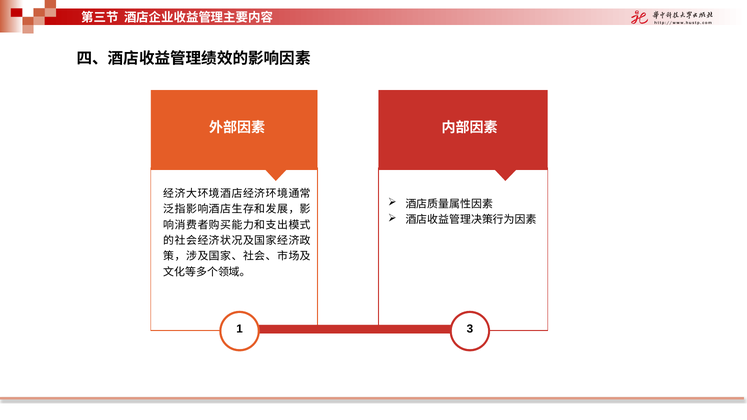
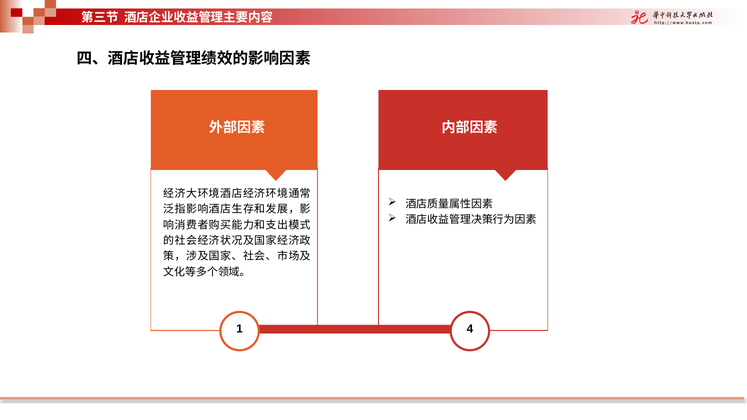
3: 3 -> 4 (470, 329)
